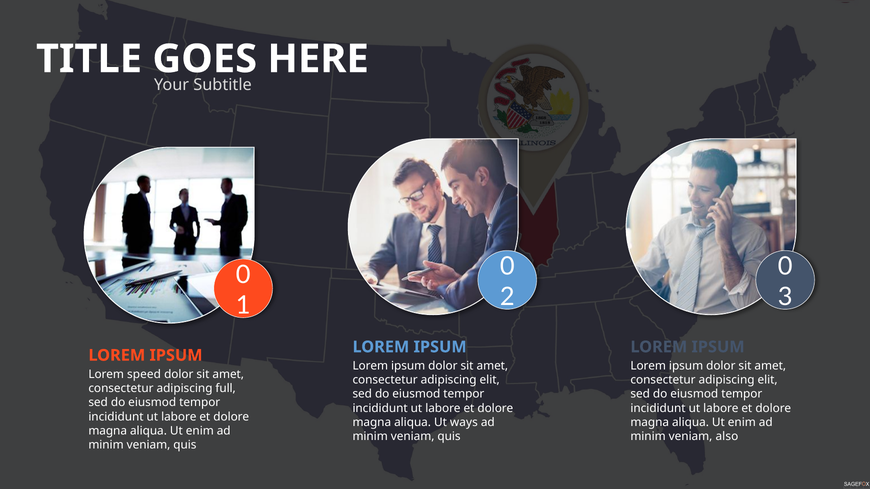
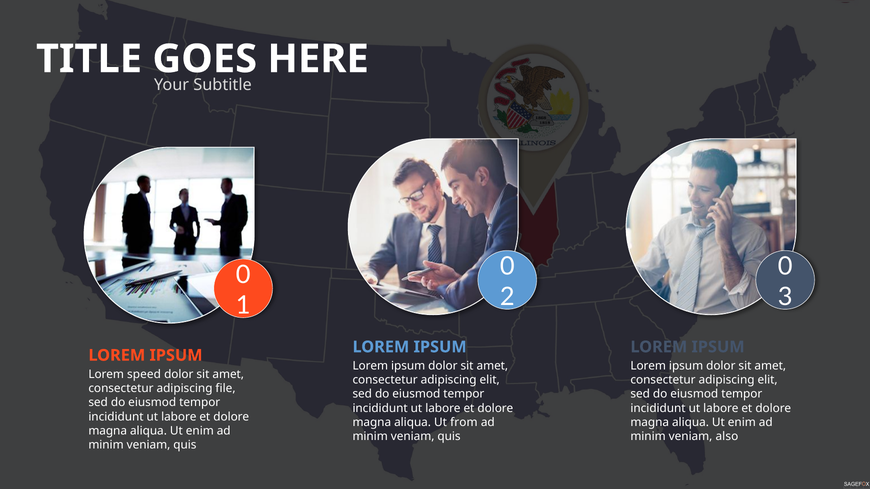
full: full -> file (226, 389)
ways: ways -> from (464, 423)
